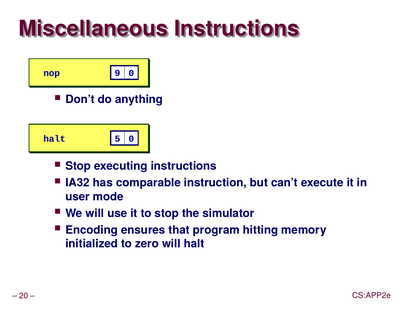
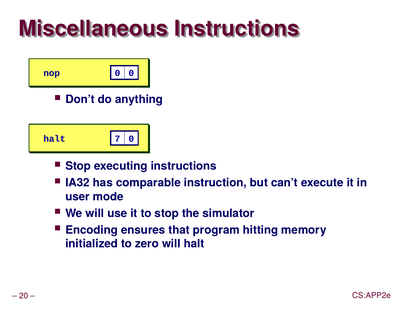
nop 9: 9 -> 0 (117, 73)
5: 5 -> 7 (117, 139)
